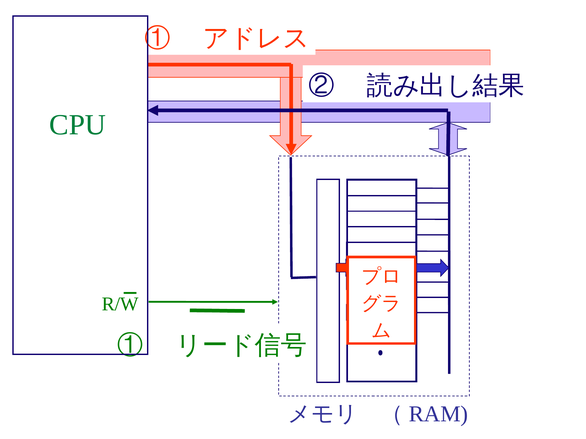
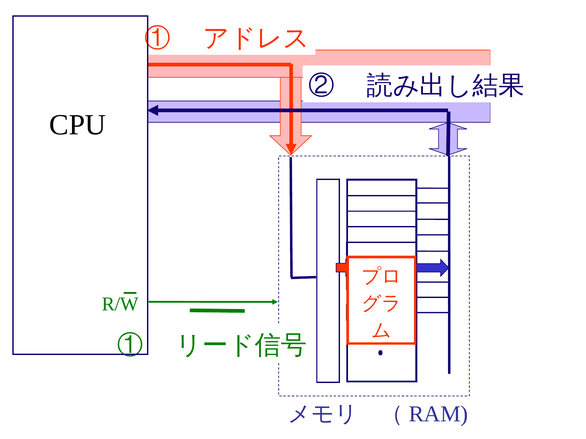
CPU colour: green -> black (78, 125)
